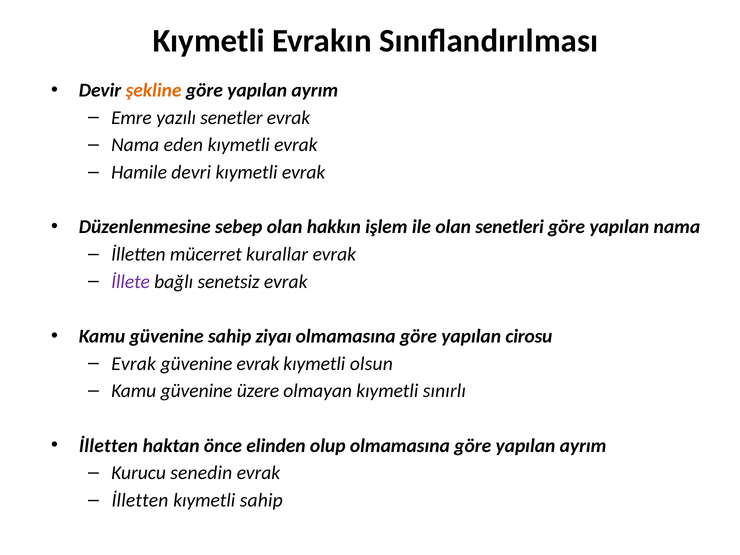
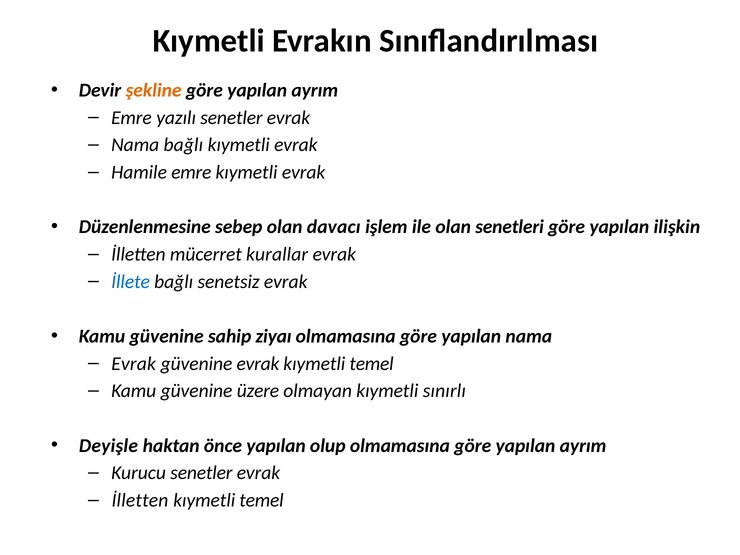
Nama eden: eden -> bağlı (183, 145)
Hamile devri: devri -> emre (191, 172)
hakkın: hakkın -> davacı (334, 227)
yapılan nama: nama -> ilişkin (677, 227)
İllete colour: purple -> blue (131, 282)
yapılan cirosu: cirosu -> nama (529, 336)
olsun: olsun -> temel (372, 364)
İlletten: İlletten -> Deyişle (108, 446)
önce elinden: elinden -> yapılan (276, 446)
Kurucu senedin: senedin -> senetler (201, 473)
sahip: sahip -> temel (261, 500)
